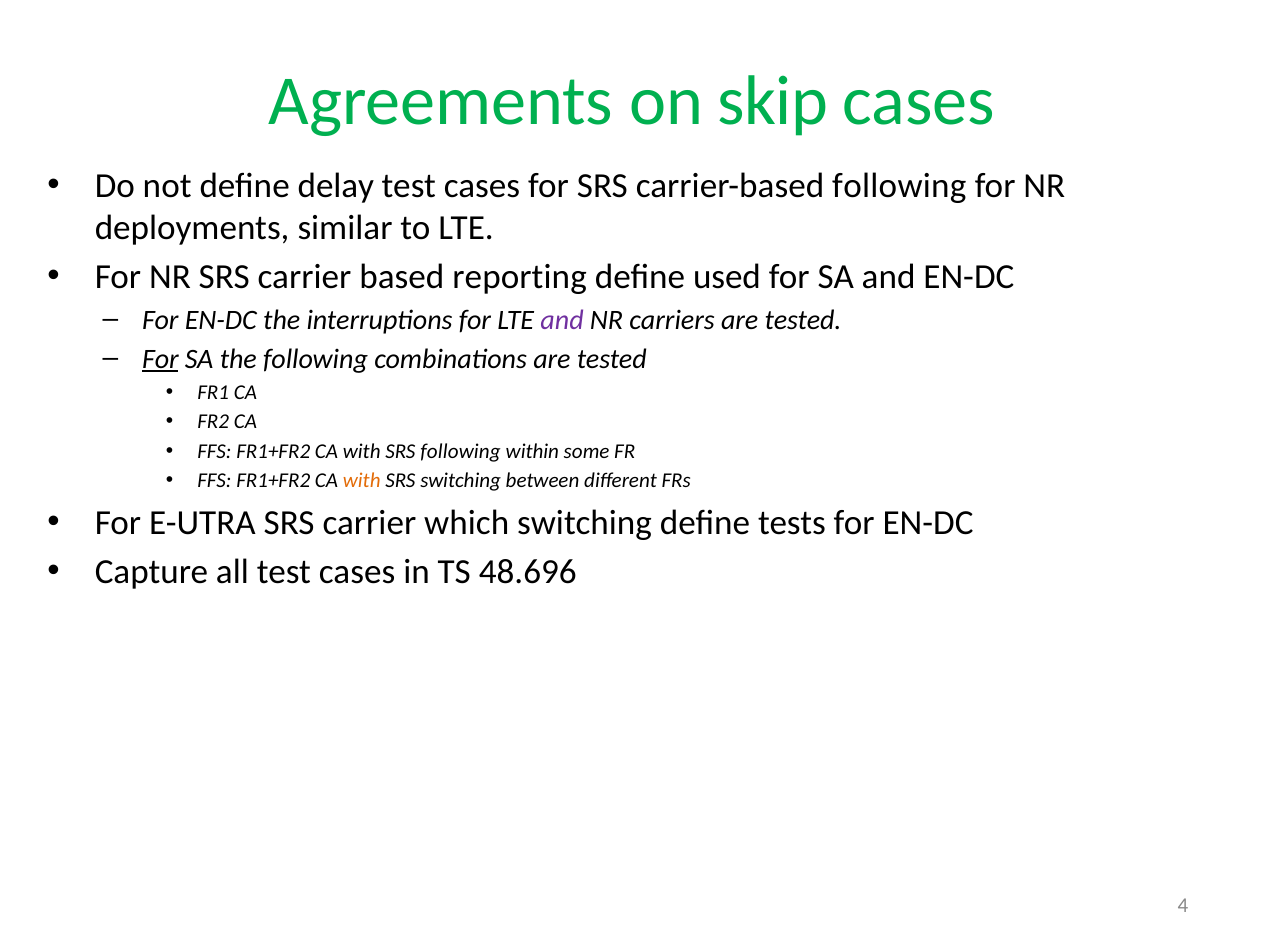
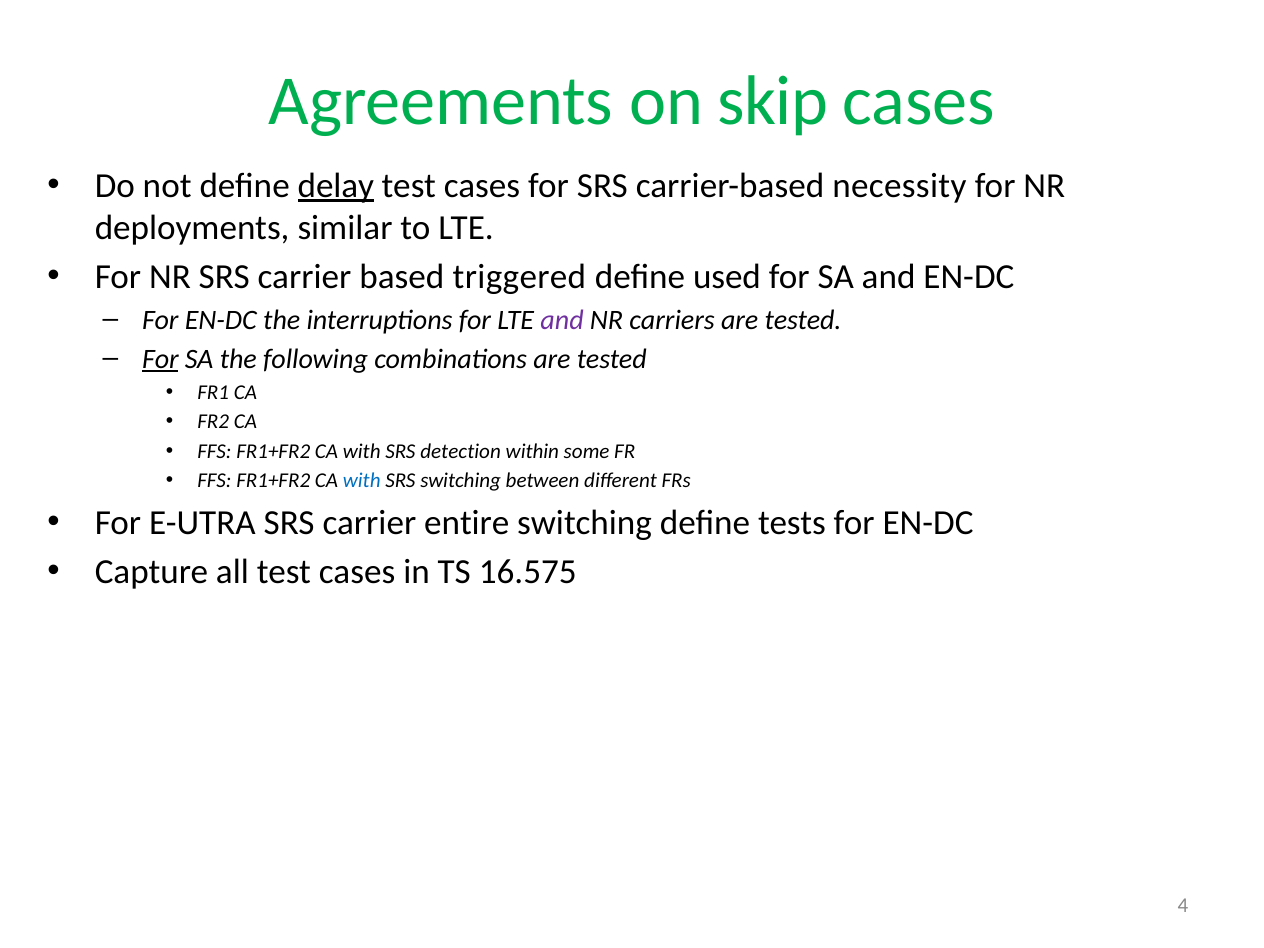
delay underline: none -> present (336, 185)
carrier-based following: following -> necessity (899, 185)
reporting: reporting -> triggered (519, 277)
SRS following: following -> detection (461, 451)
with colour: orange -> blue (362, 481)
which: which -> entire (467, 523)
48.696: 48.696 -> 16.575 (528, 572)
